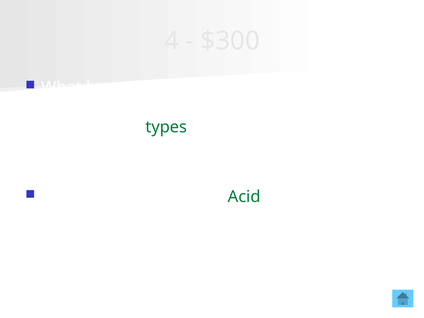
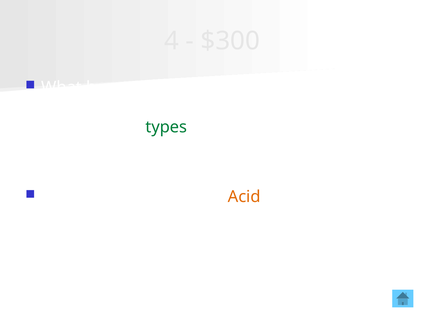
Acid colour: green -> orange (244, 197)
